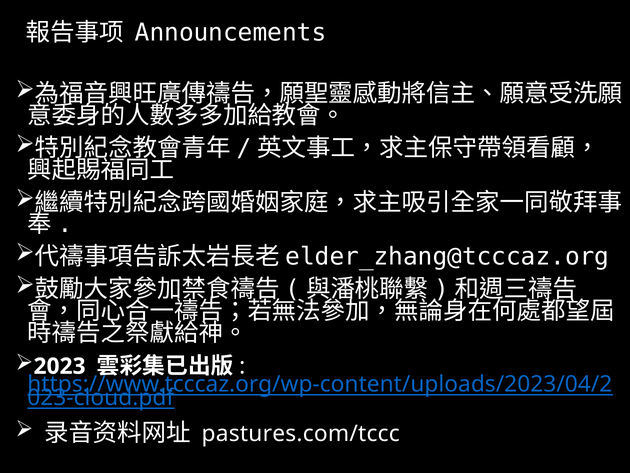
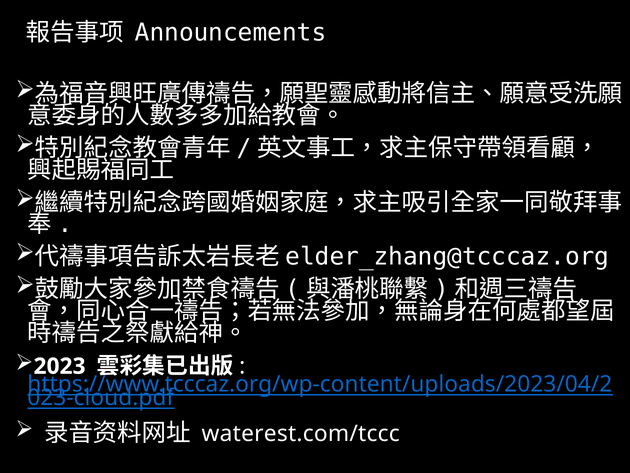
pastures.com/tccc: pastures.com/tccc -> waterest.com/tccc (301, 433)
